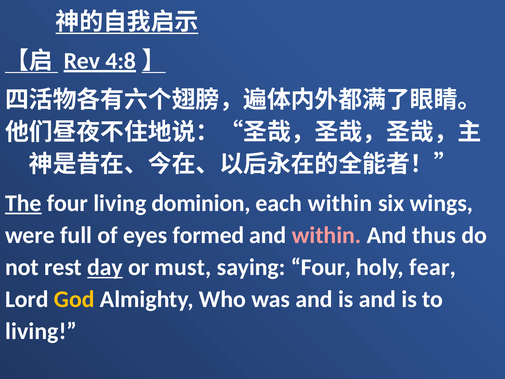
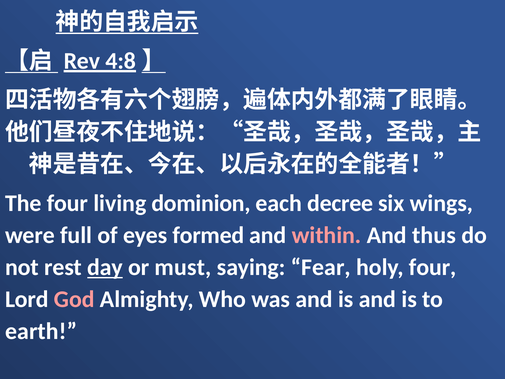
The underline: present -> none (23, 203)
each within: within -> decree (340, 203)
saying Four: Four -> Fear (321, 267)
holy fear: fear -> four (433, 267)
God colour: yellow -> pink (74, 299)
living: living -> earth (41, 331)
